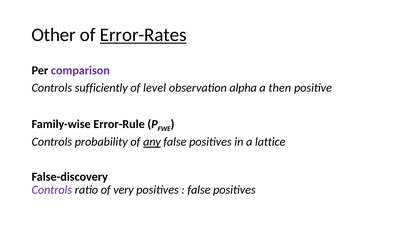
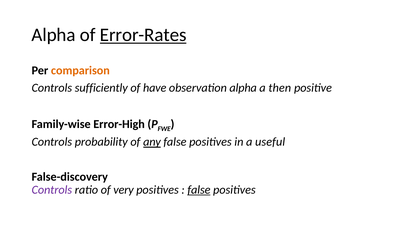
Other: Other -> Alpha (54, 35)
comparison colour: purple -> orange (80, 70)
level: level -> have (155, 88)
Error-Rule: Error-Rule -> Error-High (119, 124)
lattice: lattice -> useful (270, 142)
false underline: none -> present (199, 189)
